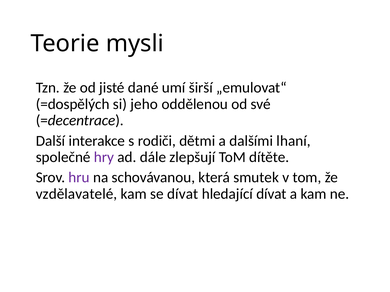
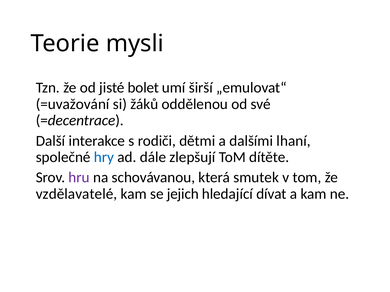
dané: dané -> bolet (143, 88)
=dospělých: =dospělých -> =uvažování (73, 104)
jeho: jeho -> žáků (144, 104)
hry colour: purple -> blue (104, 157)
se dívat: dívat -> jejich (183, 194)
